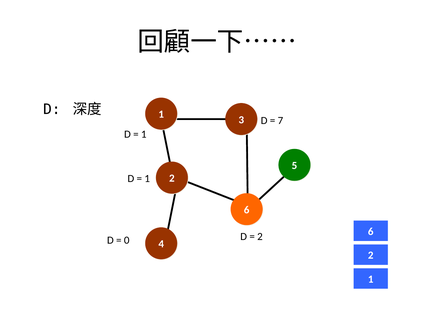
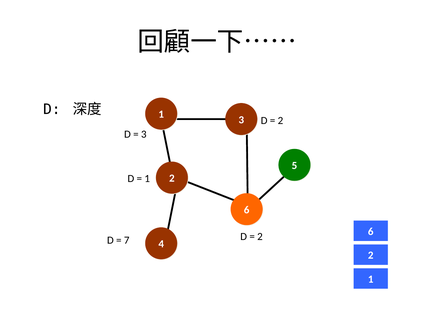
7: 7 -> 2 (280, 121)
1: 1 -> 3 (144, 135)
0: 0 -> 7 (127, 240)
